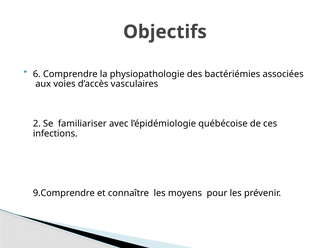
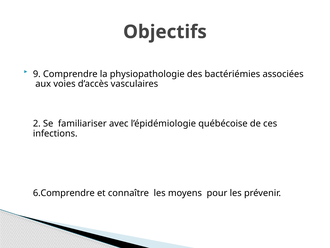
6: 6 -> 9 (37, 74)
9.Comprendre: 9.Comprendre -> 6.Comprendre (64, 193)
